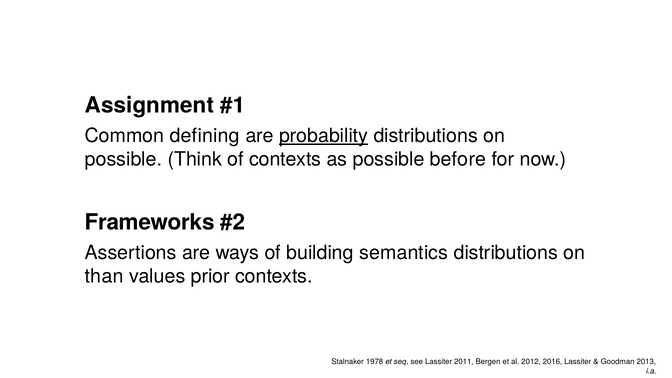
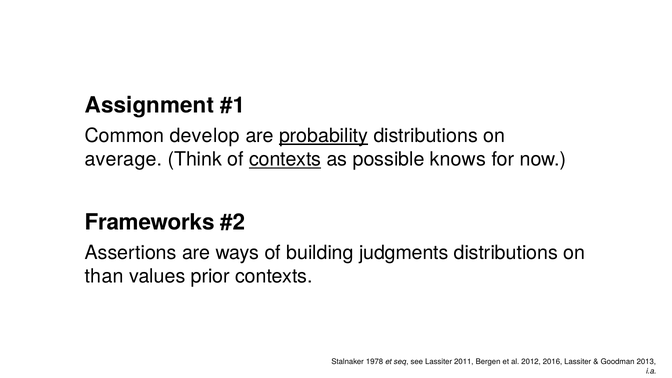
defining: defining -> develop (205, 136)
possible: possible -> average (123, 159)
contexts underline: none -> present (285, 159)
before: before -> knows (458, 159)
semantics: semantics -> judgments (404, 253)
